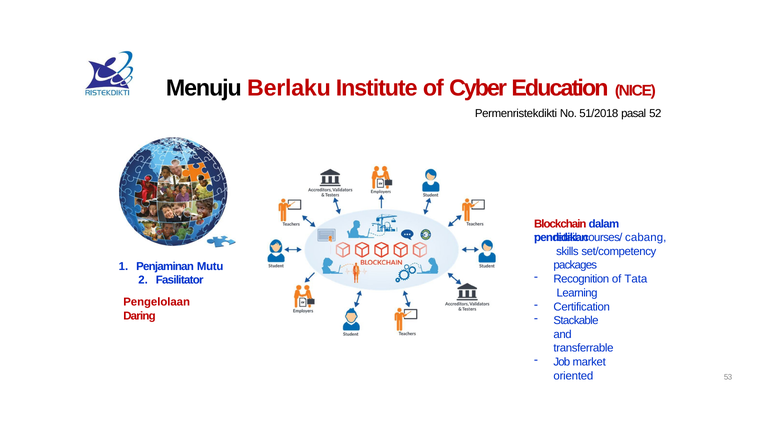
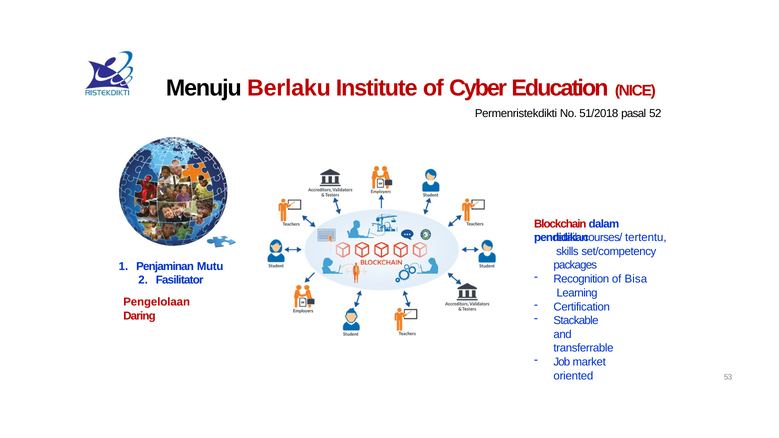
cabang: cabang -> tertentu (646, 238)
Tata: Tata -> Bisa (636, 279)
